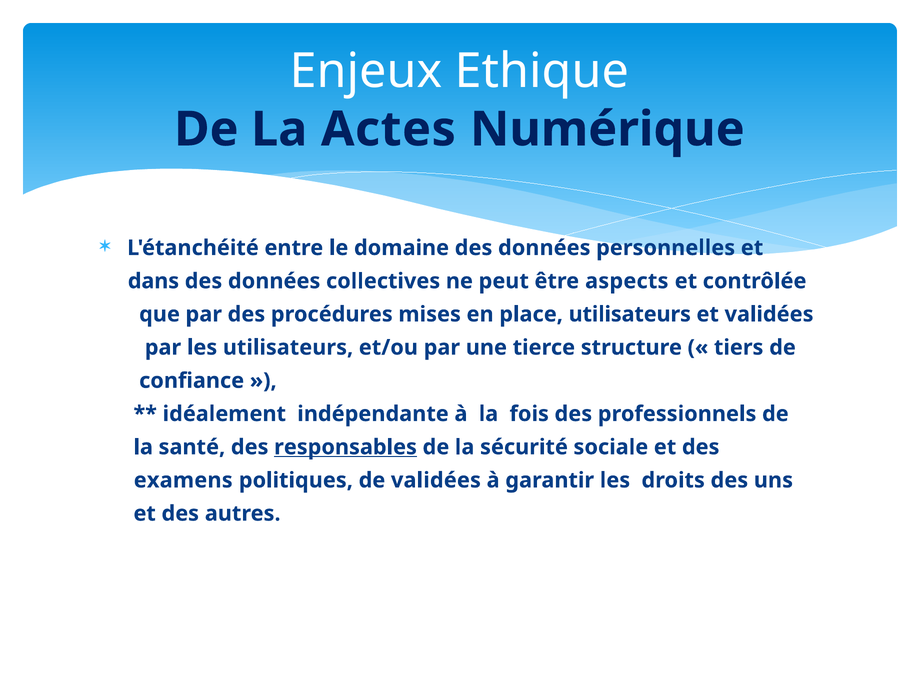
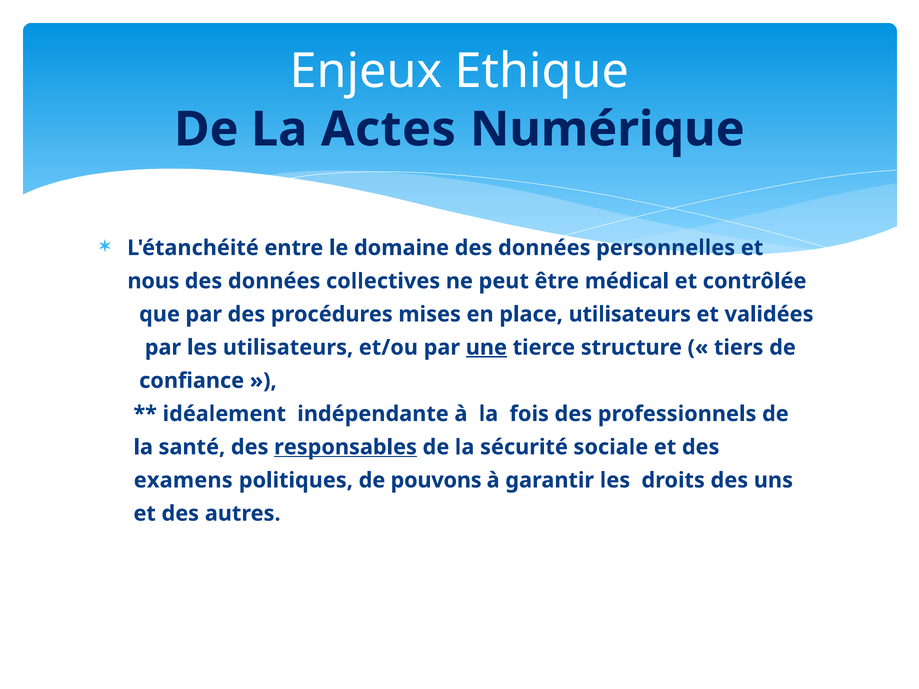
dans: dans -> nous (154, 281)
aspects: aspects -> médical (627, 281)
une underline: none -> present (486, 348)
de validées: validées -> pouvons (436, 480)
